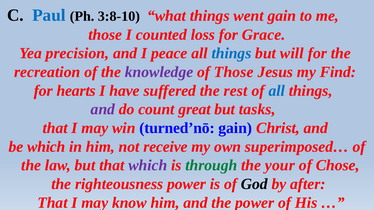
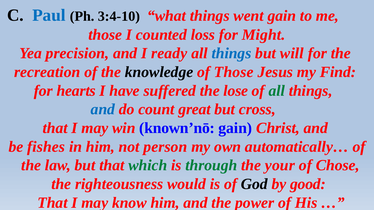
3:8-10: 3:8-10 -> 3:4-10 (119, 16)
Grace: Grace -> Might (264, 35)
peace: peace -> ready (169, 53)
knowledge colour: purple -> black (159, 72)
rest: rest -> lose (236, 91)
all colour: blue -> green (277, 91)
and colour: purple -> blue (103, 110)
tasks: tasks -> cross (257, 110)
turned’nō: turned’nō -> known’nō (177, 128)
be which: which -> fishes (46, 147)
receive: receive -> person (165, 147)
superimposed…: superimposed… -> automatically… (297, 147)
which colour: purple -> green (148, 166)
righteousness power: power -> would (187, 184)
after: after -> good (308, 184)
